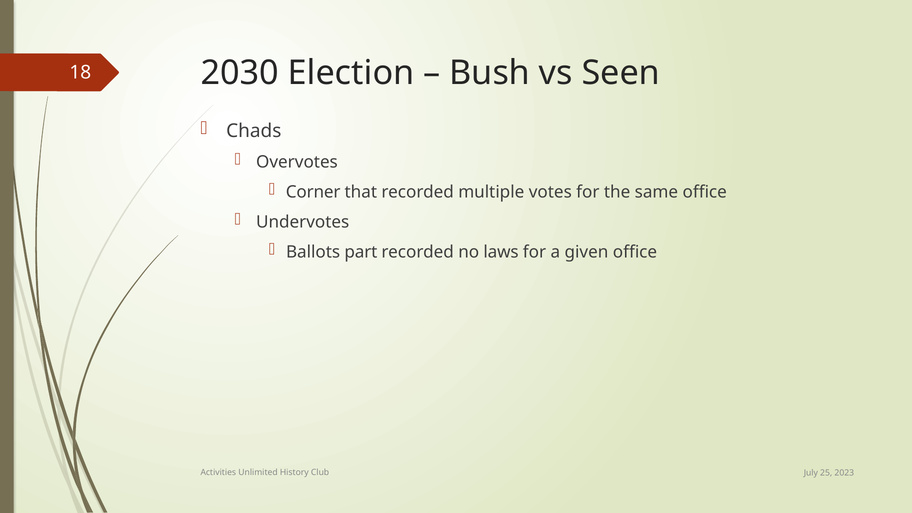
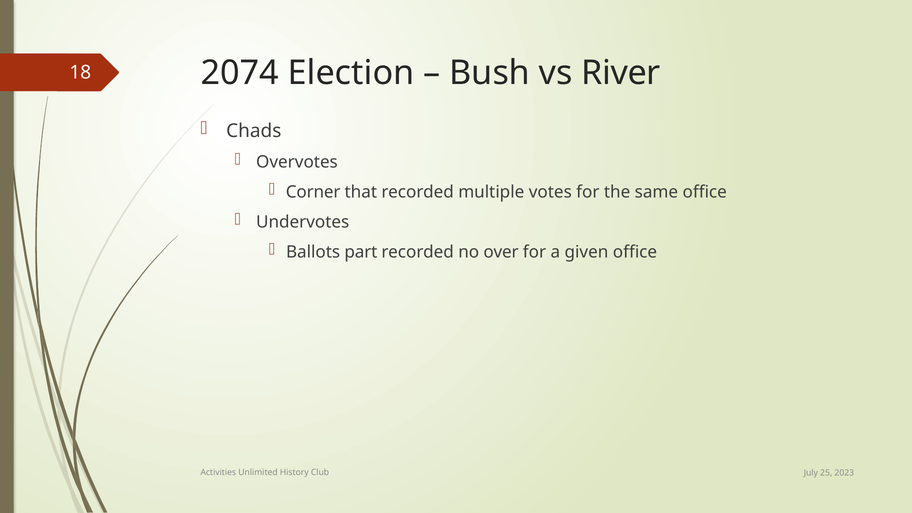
2030: 2030 -> 2074 (240, 73)
Seen: Seen -> River (621, 73)
laws: laws -> over (501, 252)
